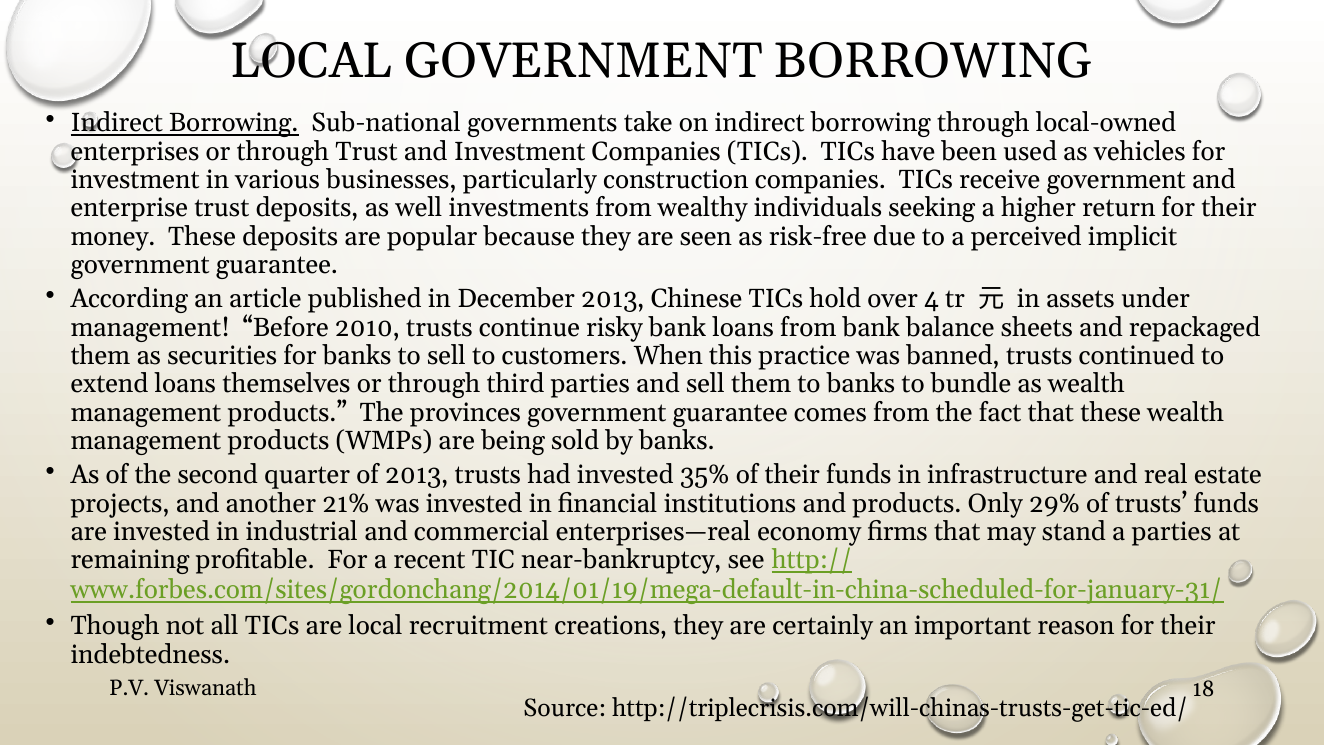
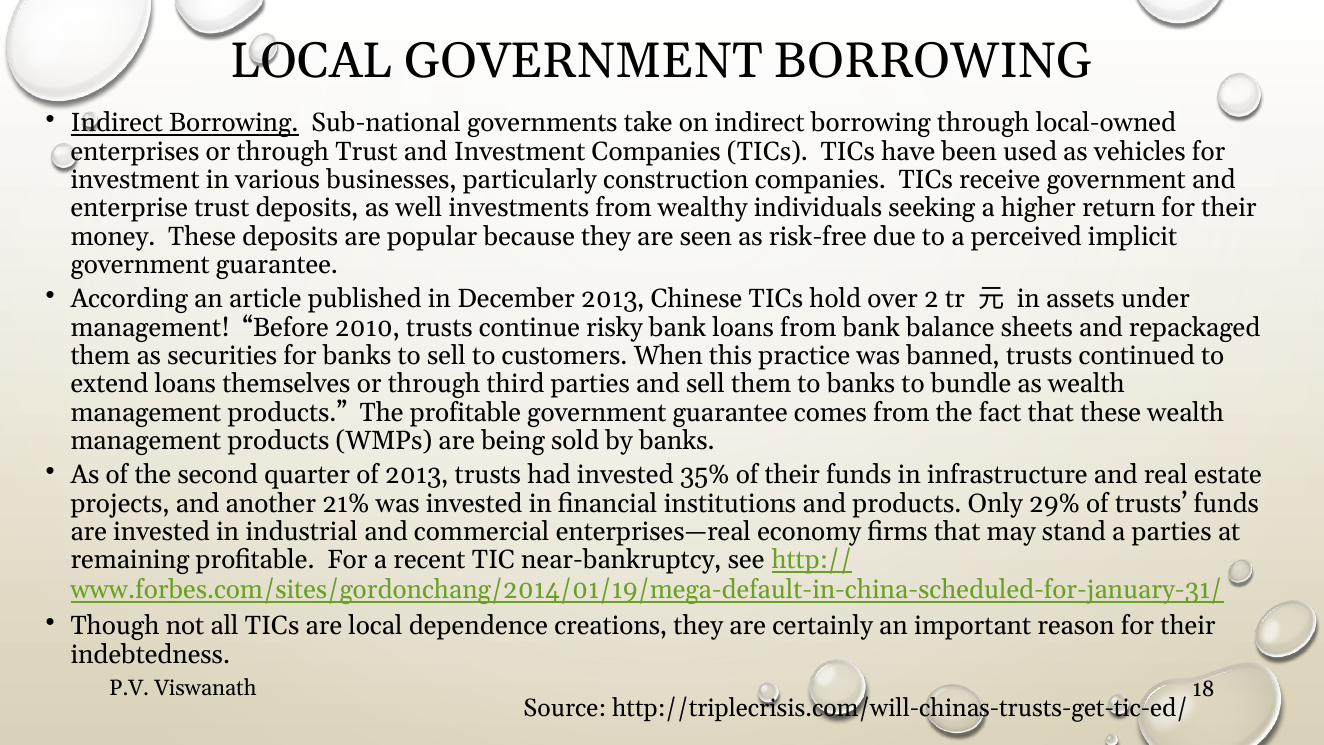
4: 4 -> 2 (931, 299)
The provinces: provinces -> profitable (466, 412)
recruitment: recruitment -> dependence (478, 626)
